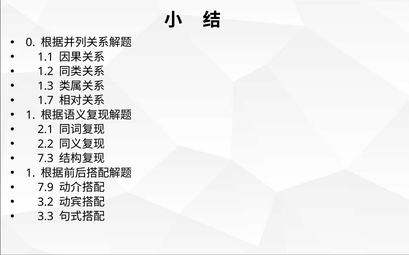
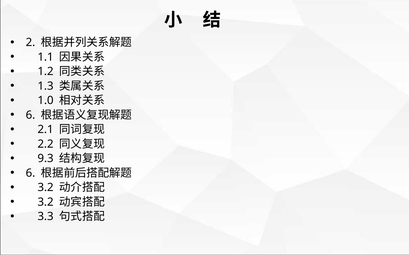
0: 0 -> 2 (30, 43)
1.7: 1.7 -> 1.0 (46, 101)
1: 1 -> 6 (30, 115)
7.3: 7.3 -> 9.3 (46, 159)
1: 1 -> 6 (30, 173)
7.9: 7.9 -> 3.2 (46, 188)
